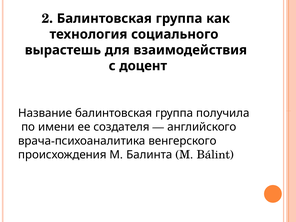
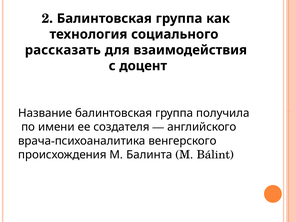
вырастешь: вырастешь -> рассказать (63, 50)
